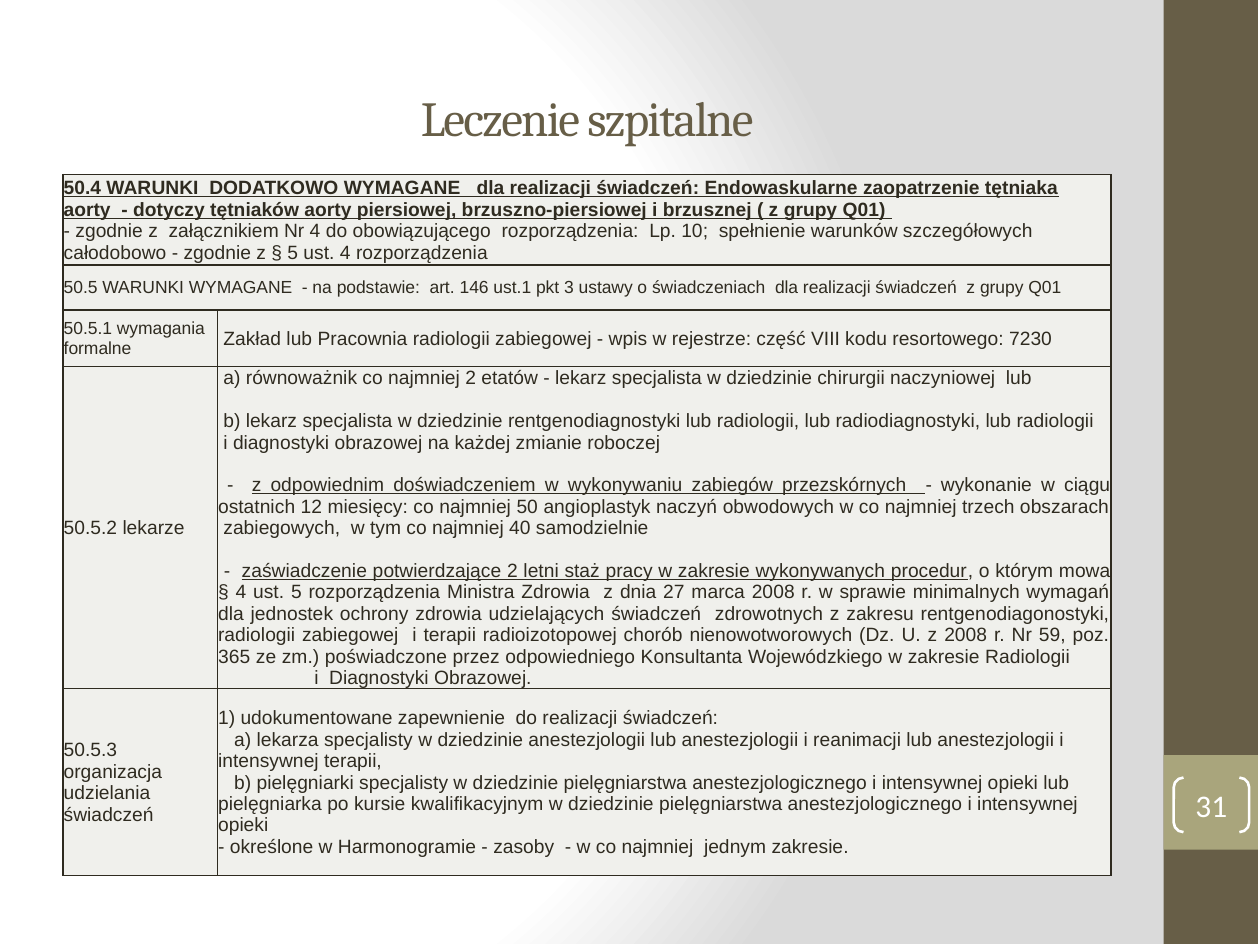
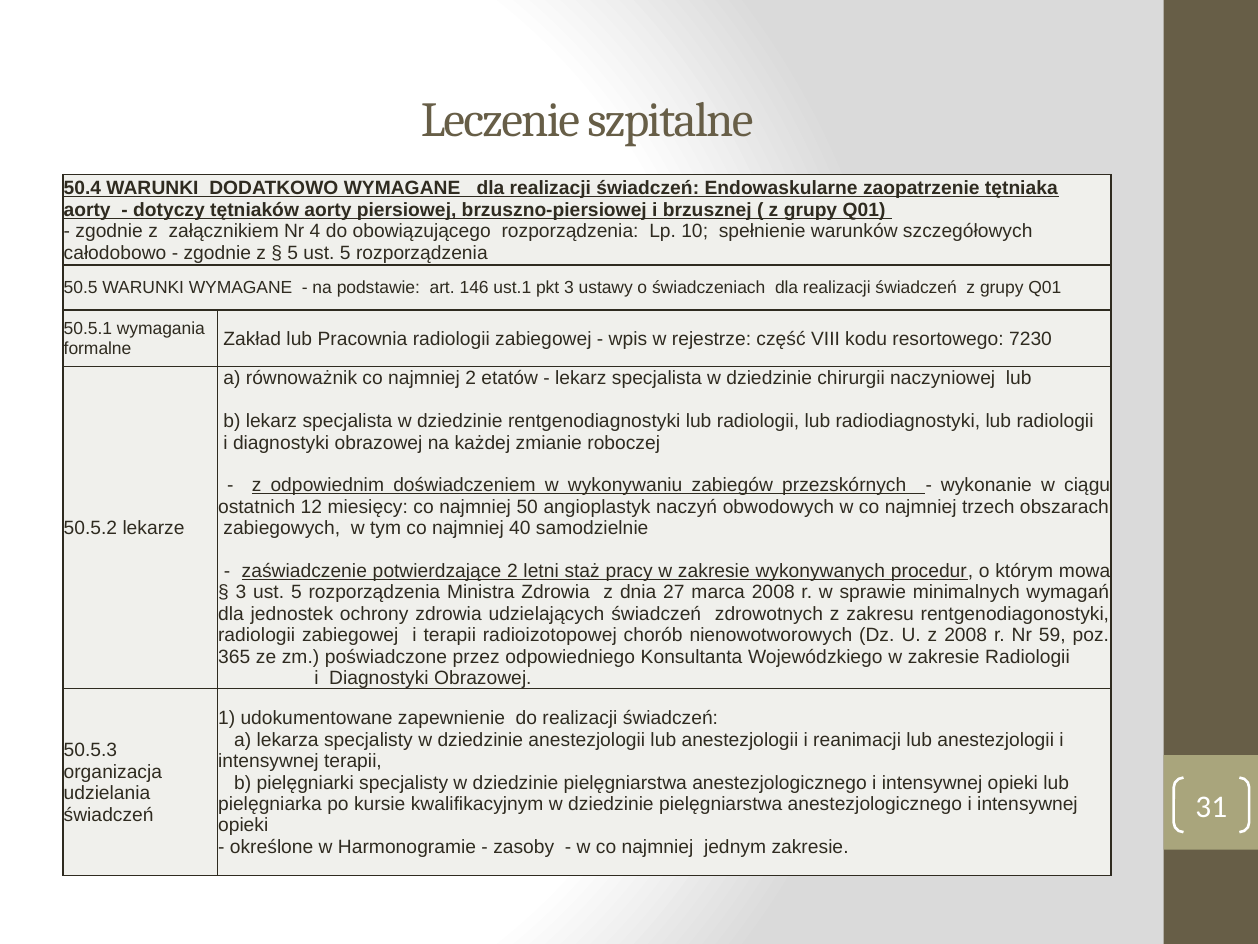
5 ust 4: 4 -> 5 (345, 253)
4: 4 -> 3 (241, 592)
